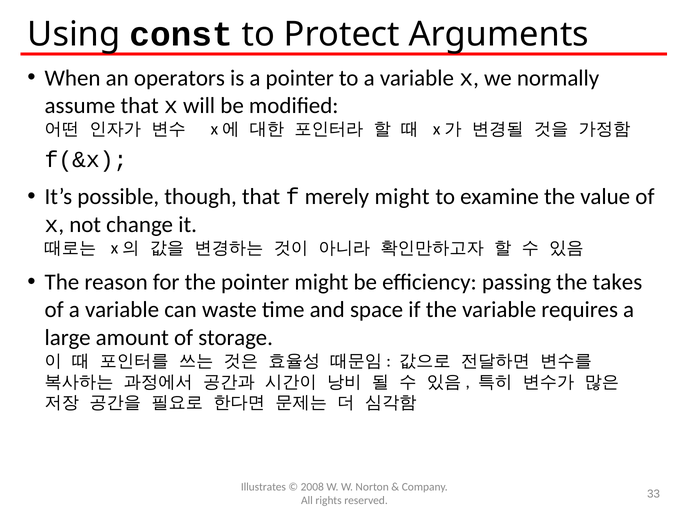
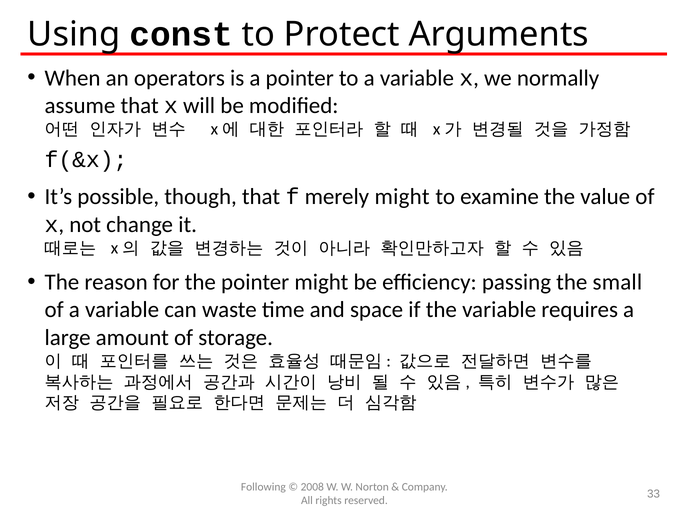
takes: takes -> small (617, 282)
Illustrates: Illustrates -> Following (263, 487)
